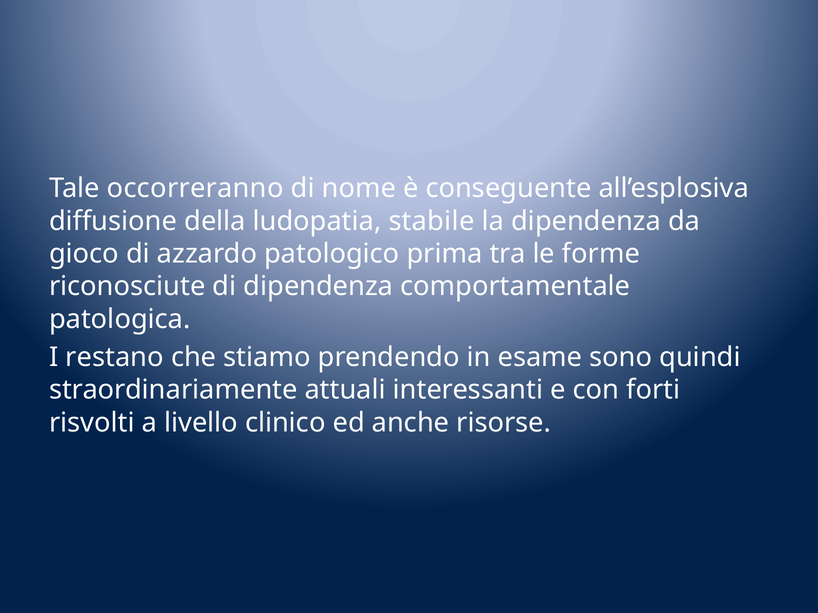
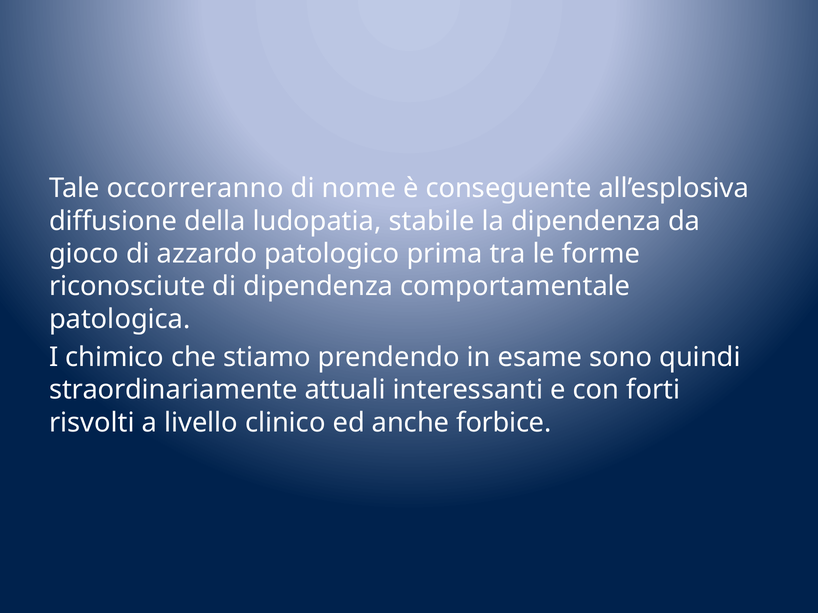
restano: restano -> chimico (115, 358)
risorse: risorse -> forbice (504, 423)
